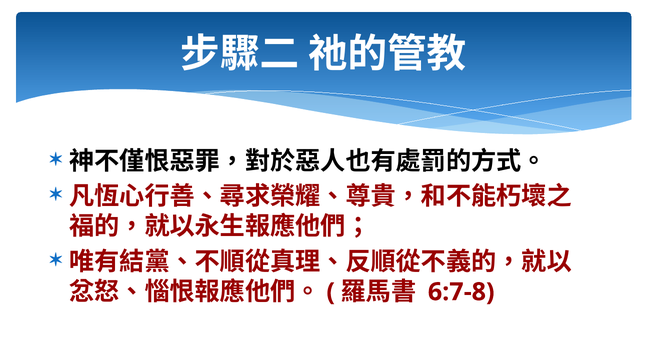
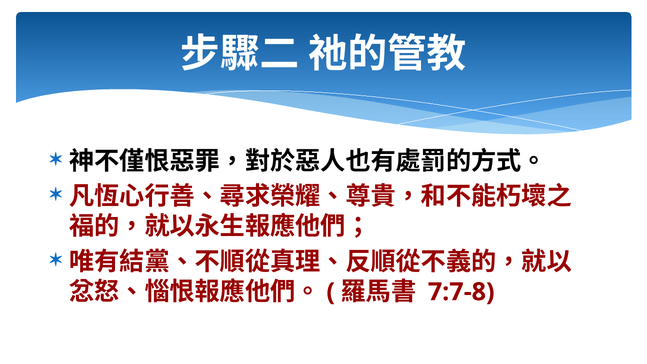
6:7-8: 6:7-8 -> 7:7-8 (461, 292)
